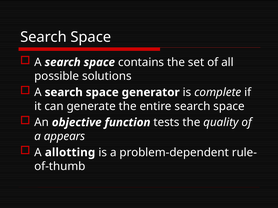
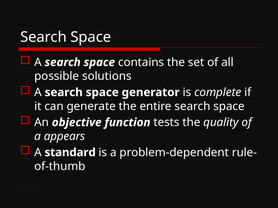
allotting: allotting -> standard (70, 153)
